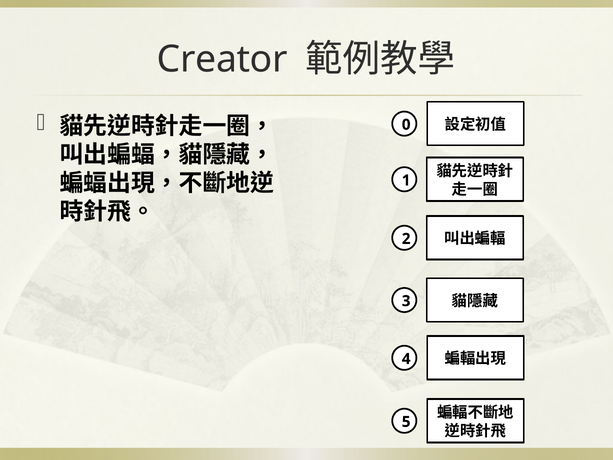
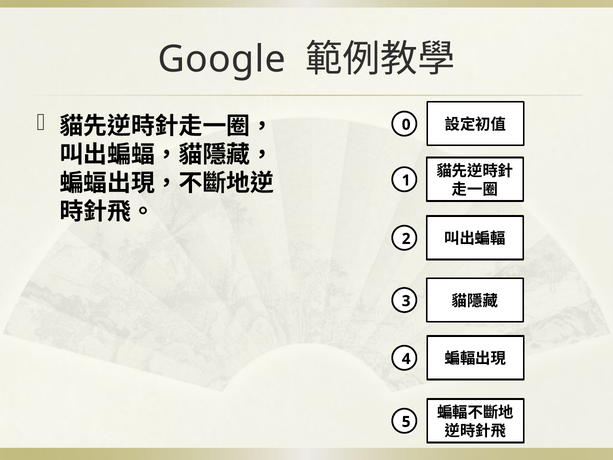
Creator: Creator -> Google (222, 59)
